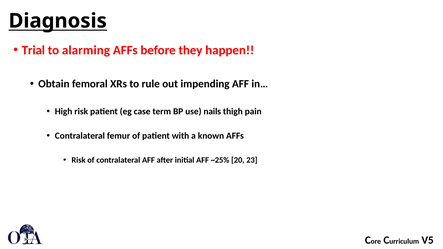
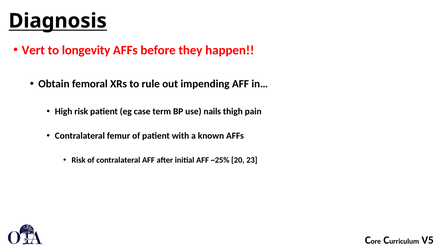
Trial: Trial -> Vert (33, 50)
alarming: alarming -> longevity (86, 50)
